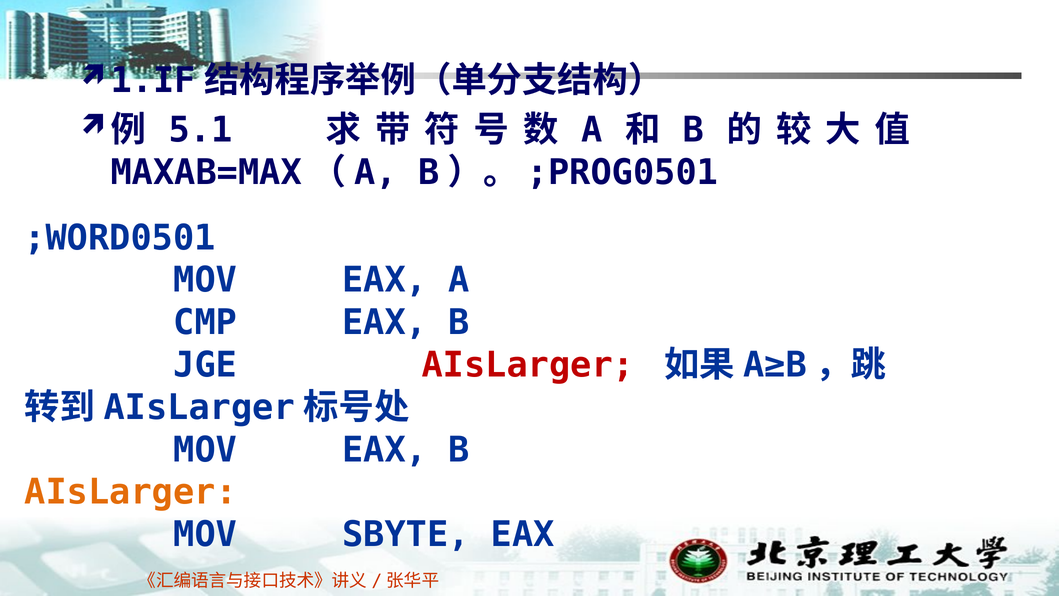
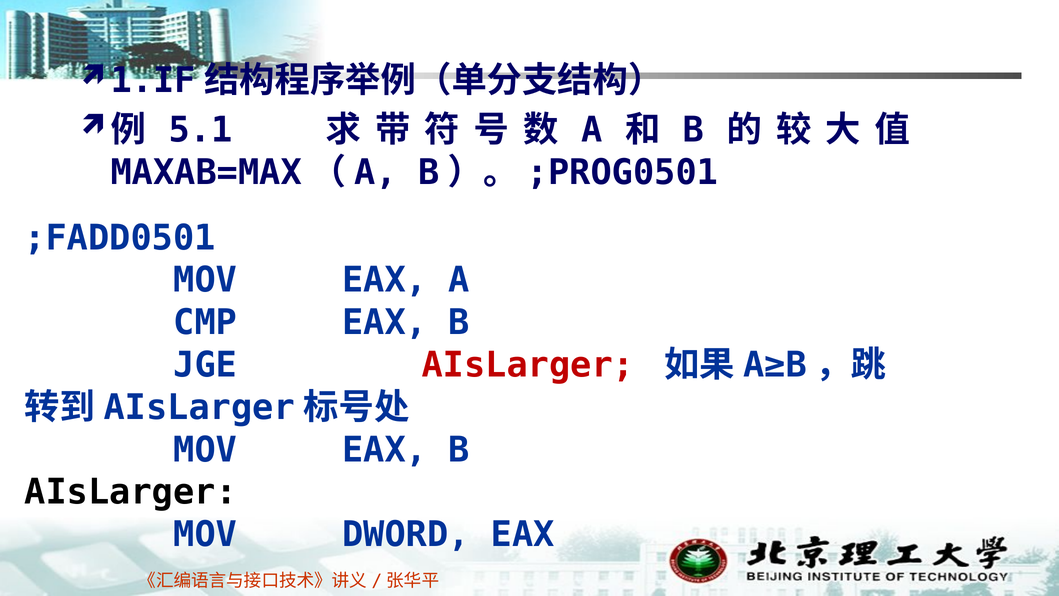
;WORD0501: ;WORD0501 -> ;FADD0501 (120, 238)
AIsLarger colour: orange -> black (131, 492)
SBYTE: SBYTE -> DWORD (406, 534)
